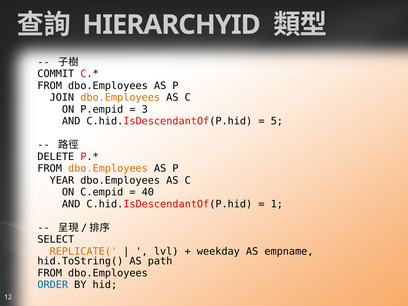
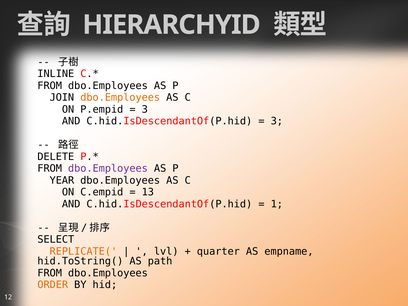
COMMIT: COMMIT -> INLINE (56, 74)
5: 5 -> 3 (277, 121)
dbo.Employees colour: orange -> purple (108, 169)
40: 40 -> 13 (148, 192)
weekday: weekday -> quarter (218, 251)
ORDER colour: blue -> orange (53, 285)
